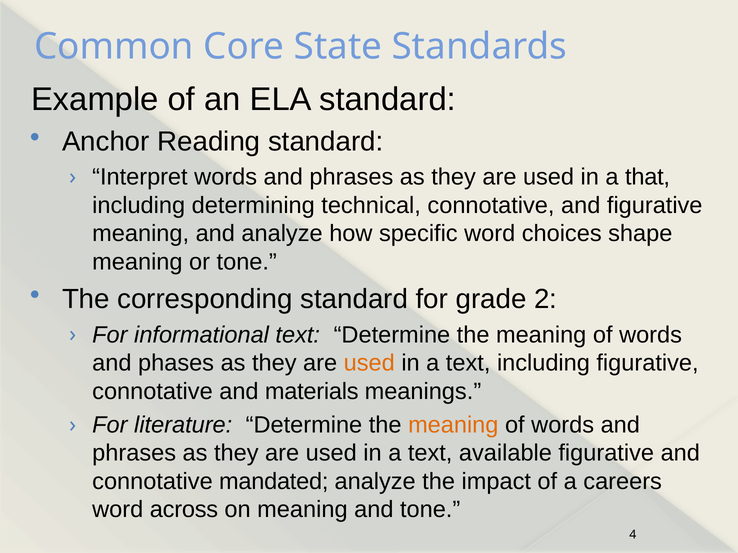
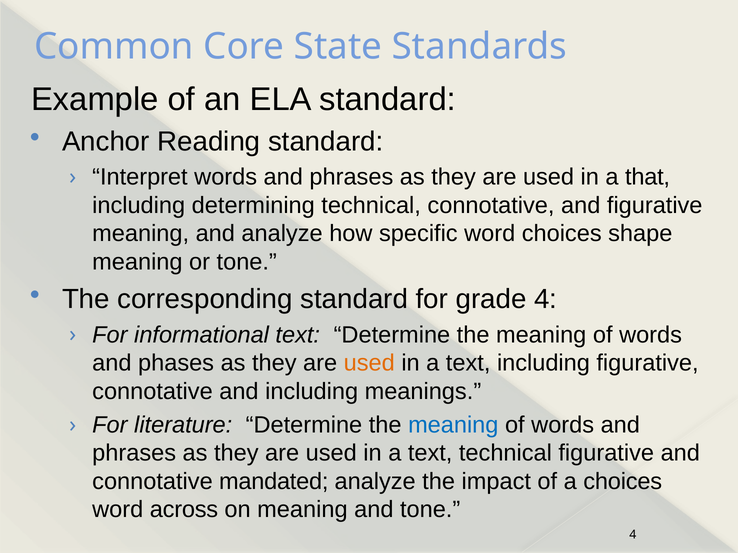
grade 2: 2 -> 4 (546, 299)
and materials: materials -> including (312, 392)
meaning colour: orange -> blue (453, 425)
text available: available -> technical (505, 454)
a careers: careers -> choices (623, 482)
